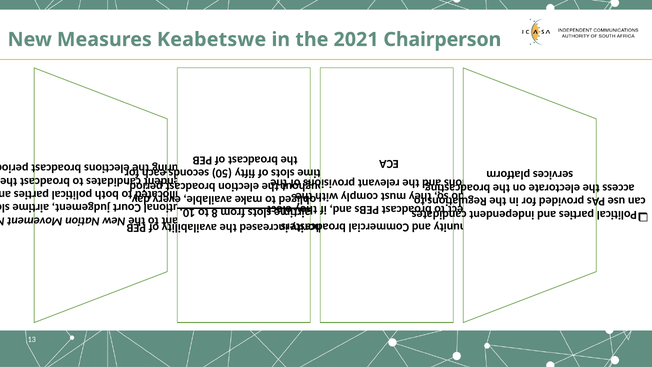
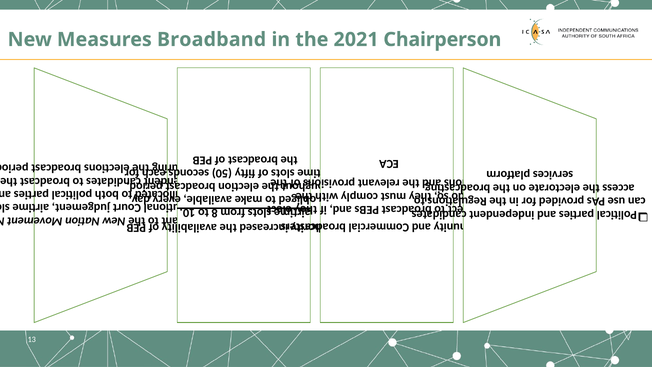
Keabetswe: Keabetswe -> Broadband (212, 40)
